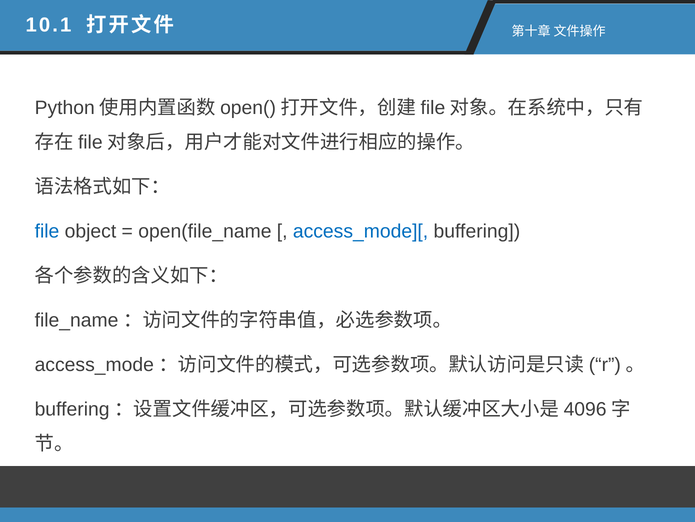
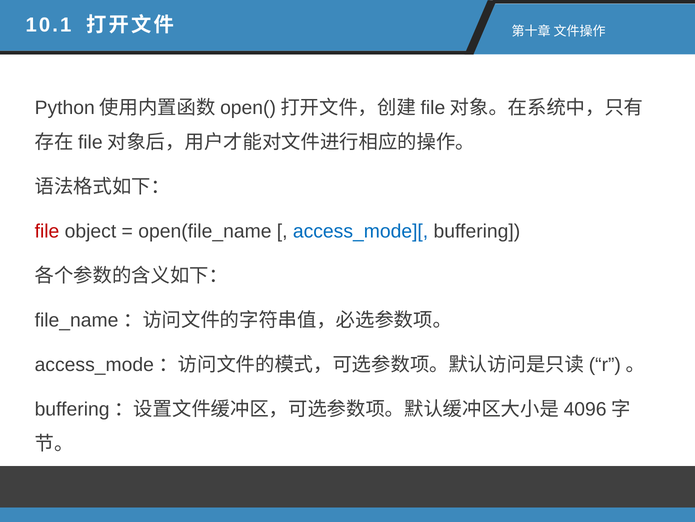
file colour: blue -> red (47, 231)
